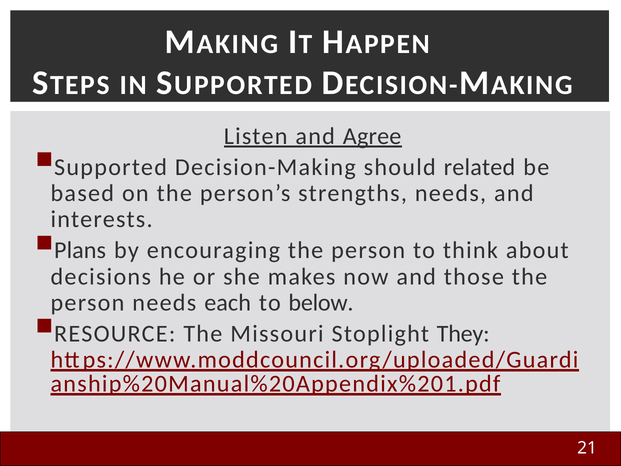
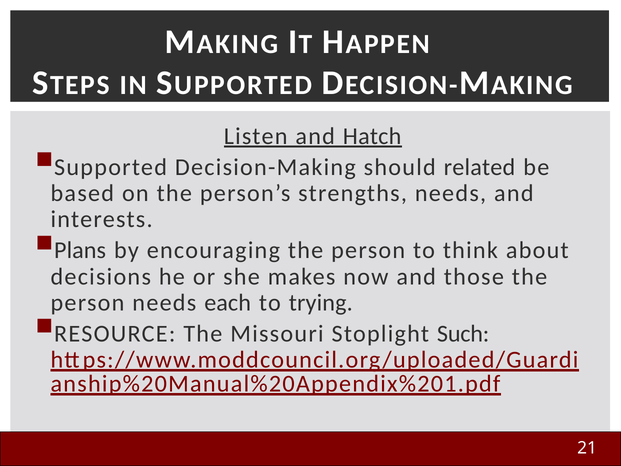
Agree: Agree -> Hatch (372, 136)
below: below -> trying (321, 303)
They: They -> Such (463, 334)
